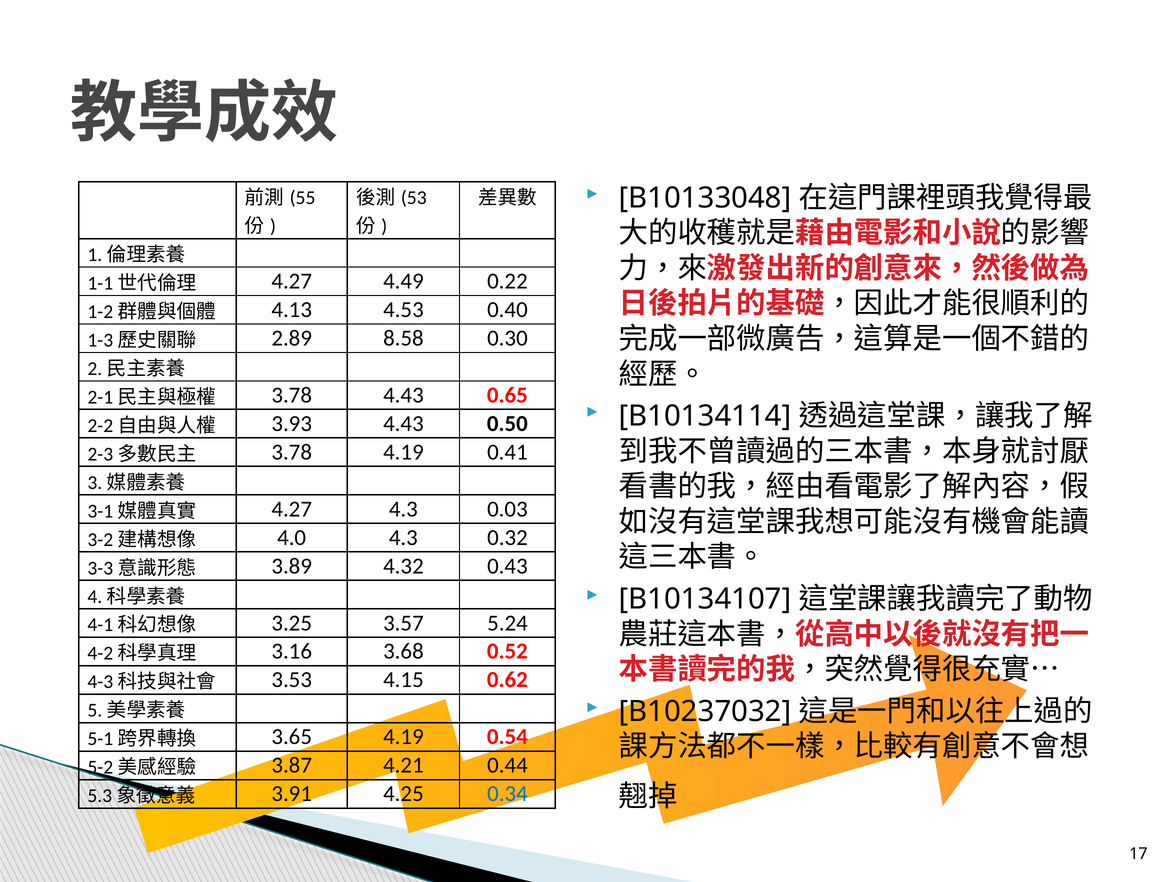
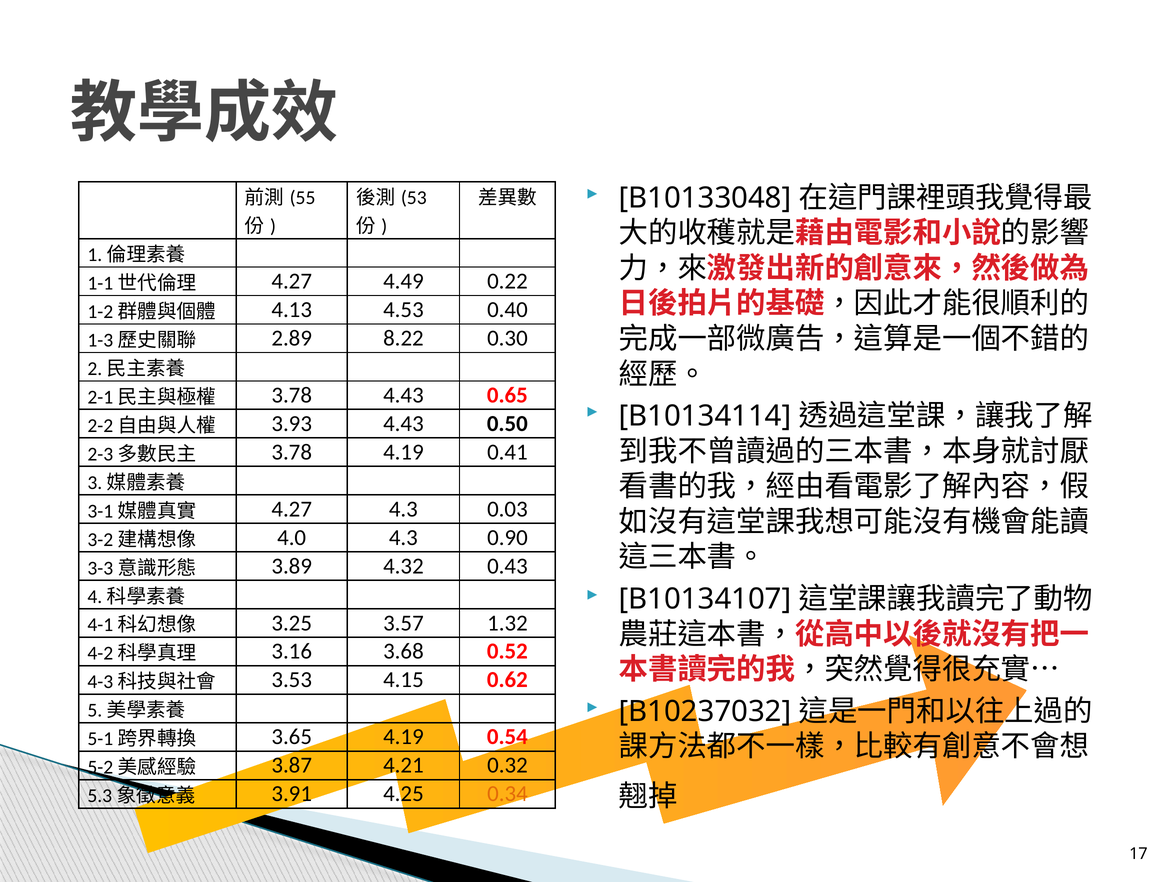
8.58: 8.58 -> 8.22 (403, 338)
0.32: 0.32 -> 0.90 (507, 538)
5.24: 5.24 -> 1.32 (507, 623)
0.44: 0.44 -> 0.32 (507, 765)
0.34 colour: blue -> orange (507, 794)
